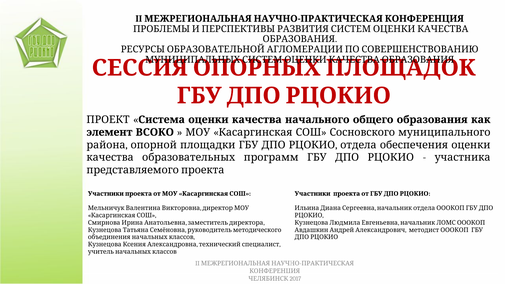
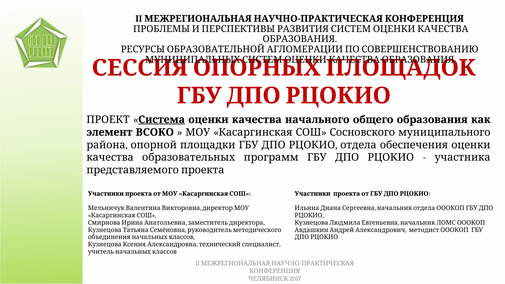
Система underline: none -> present (162, 120)
